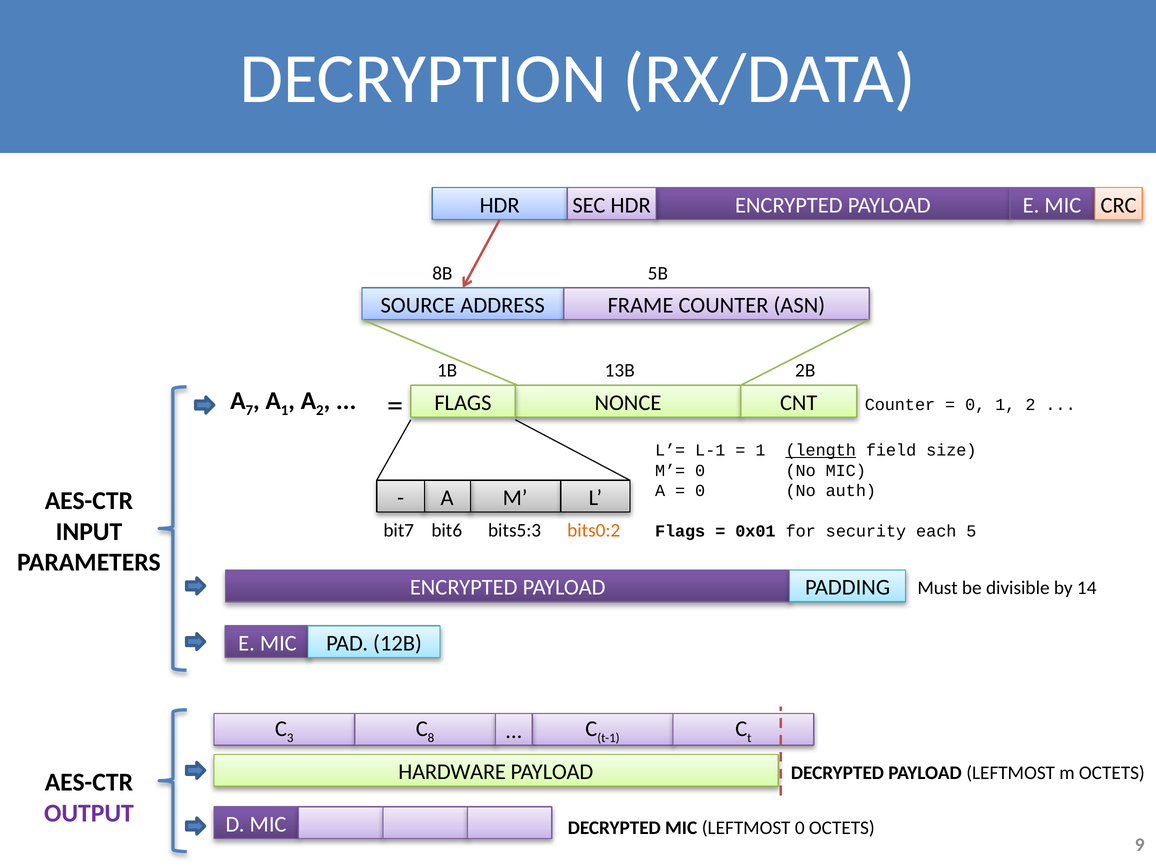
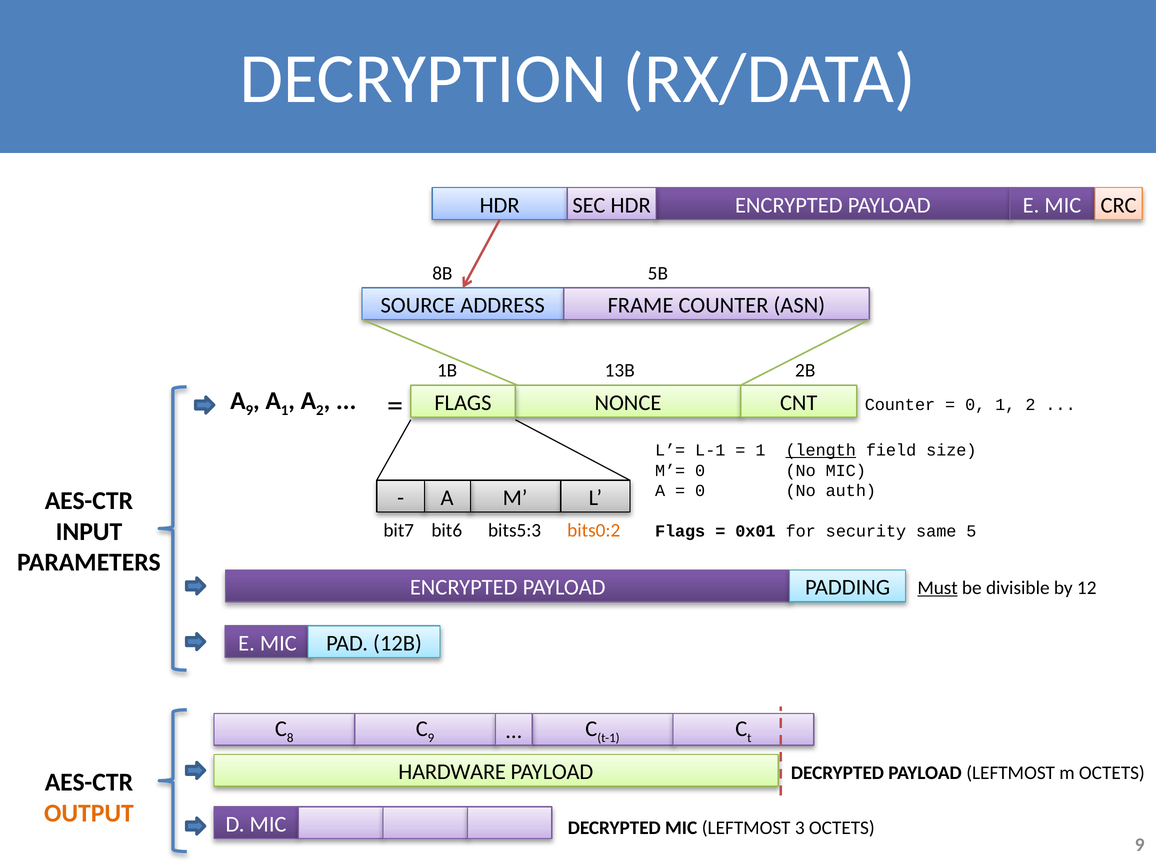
A 7: 7 -> 9 (249, 411)
each: each -> same (936, 531)
Must underline: none -> present (938, 588)
14: 14 -> 12 (1087, 588)
3: 3 -> 8 (290, 738)
8: 8 -> 9 (431, 738)
OUTPUT colour: purple -> orange (89, 813)
LEFTMOST 0: 0 -> 3 (800, 828)
